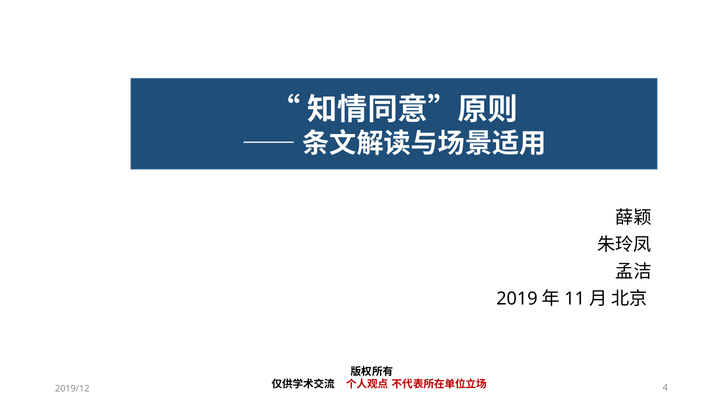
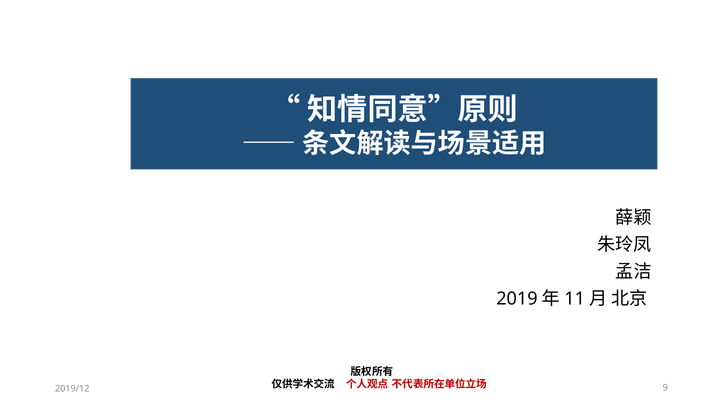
4: 4 -> 9 (665, 388)
